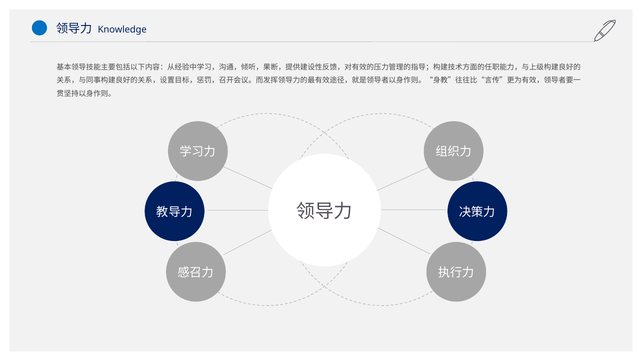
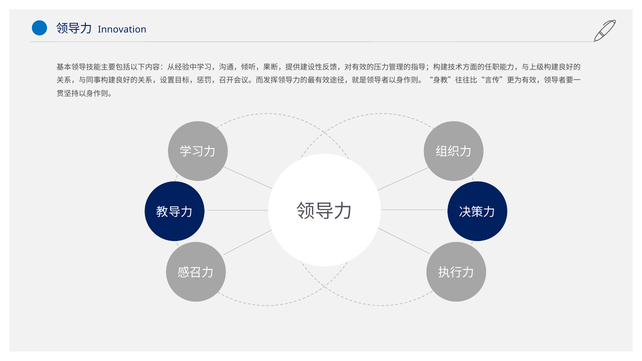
Knowledge: Knowledge -> Innovation (122, 29)
